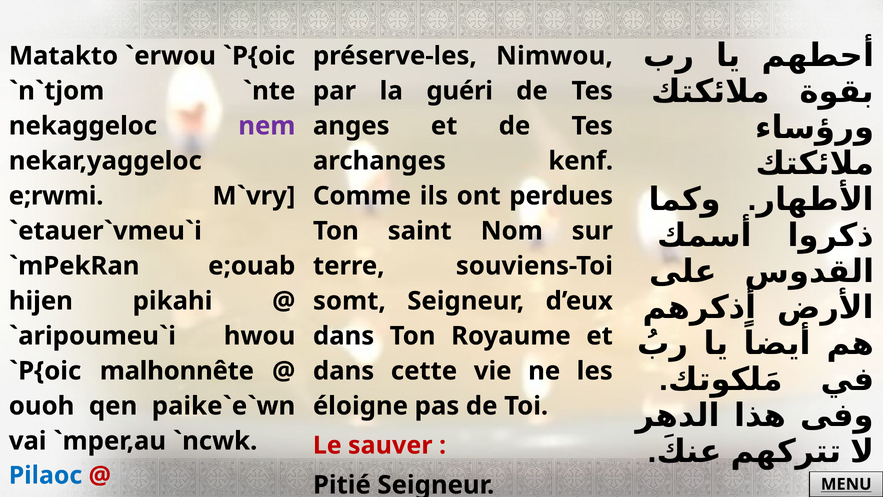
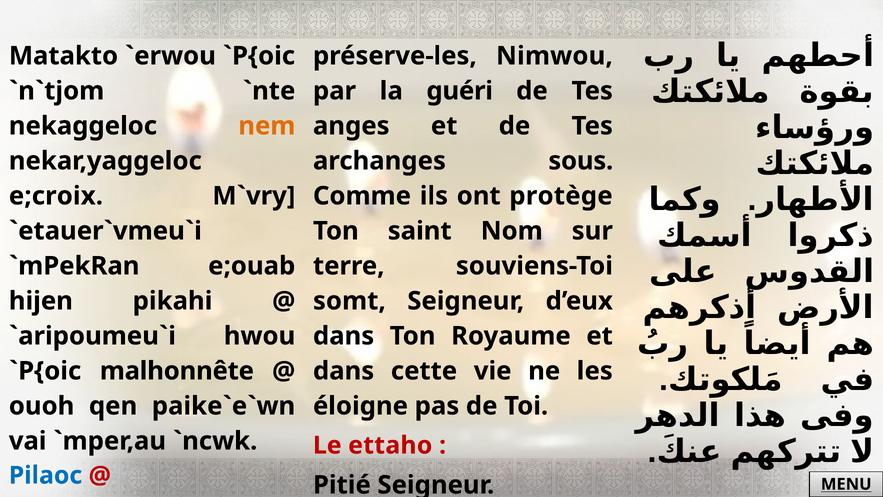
nem colour: purple -> orange (267, 126)
kenf: kenf -> sous (581, 161)
e;rwmi: e;rwmi -> e;croix (56, 196)
perdues: perdues -> protège (561, 196)
sauver: sauver -> ettaho (390, 445)
